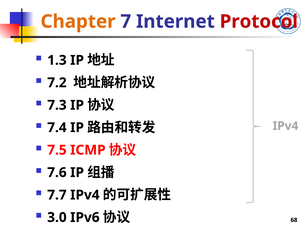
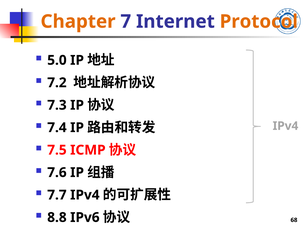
Protocol colour: red -> orange (259, 21)
1.3: 1.3 -> 5.0 (57, 60)
3.0: 3.0 -> 8.8 (57, 217)
